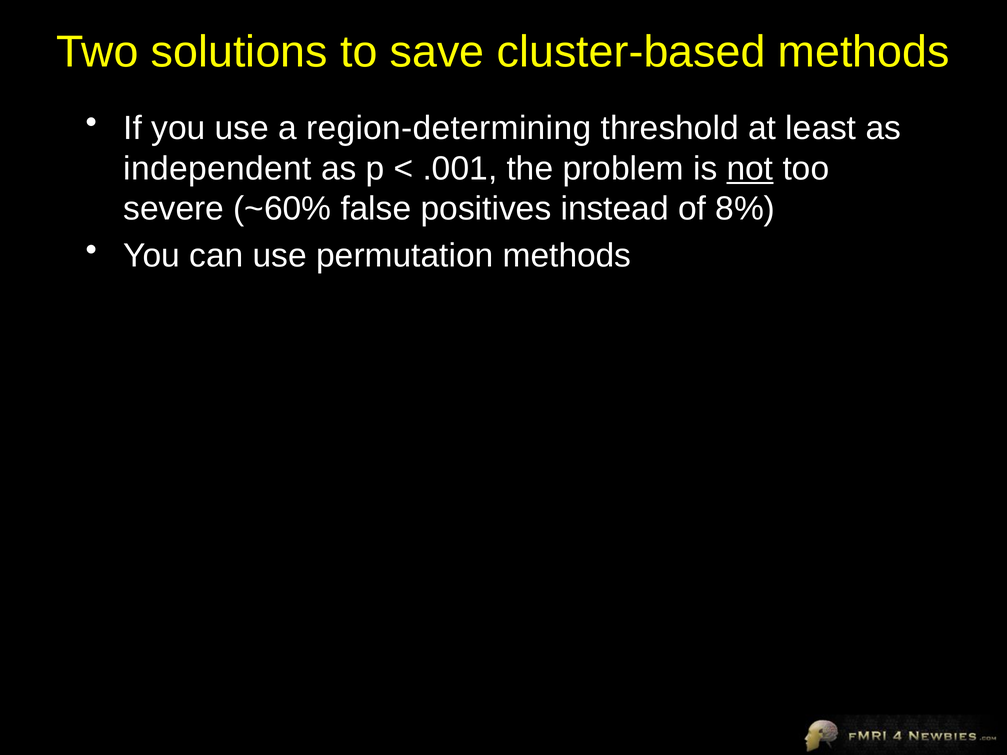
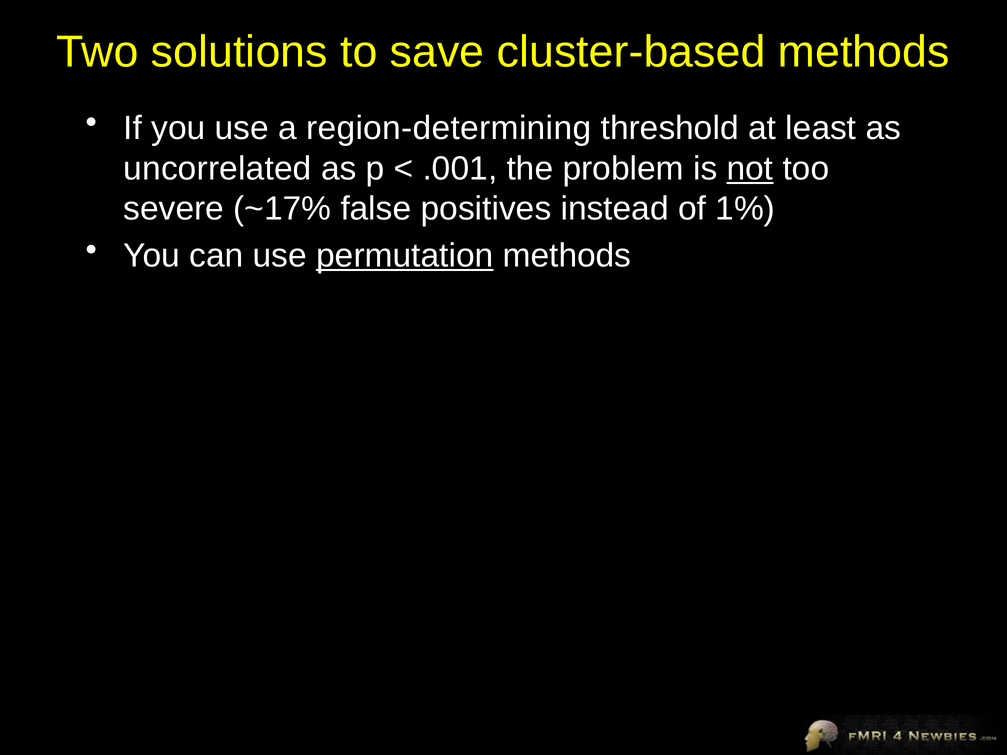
independent: independent -> uncorrelated (217, 169)
~60%: ~60% -> ~17% (282, 209)
8%: 8% -> 1% (745, 209)
permutation underline: none -> present (405, 256)
